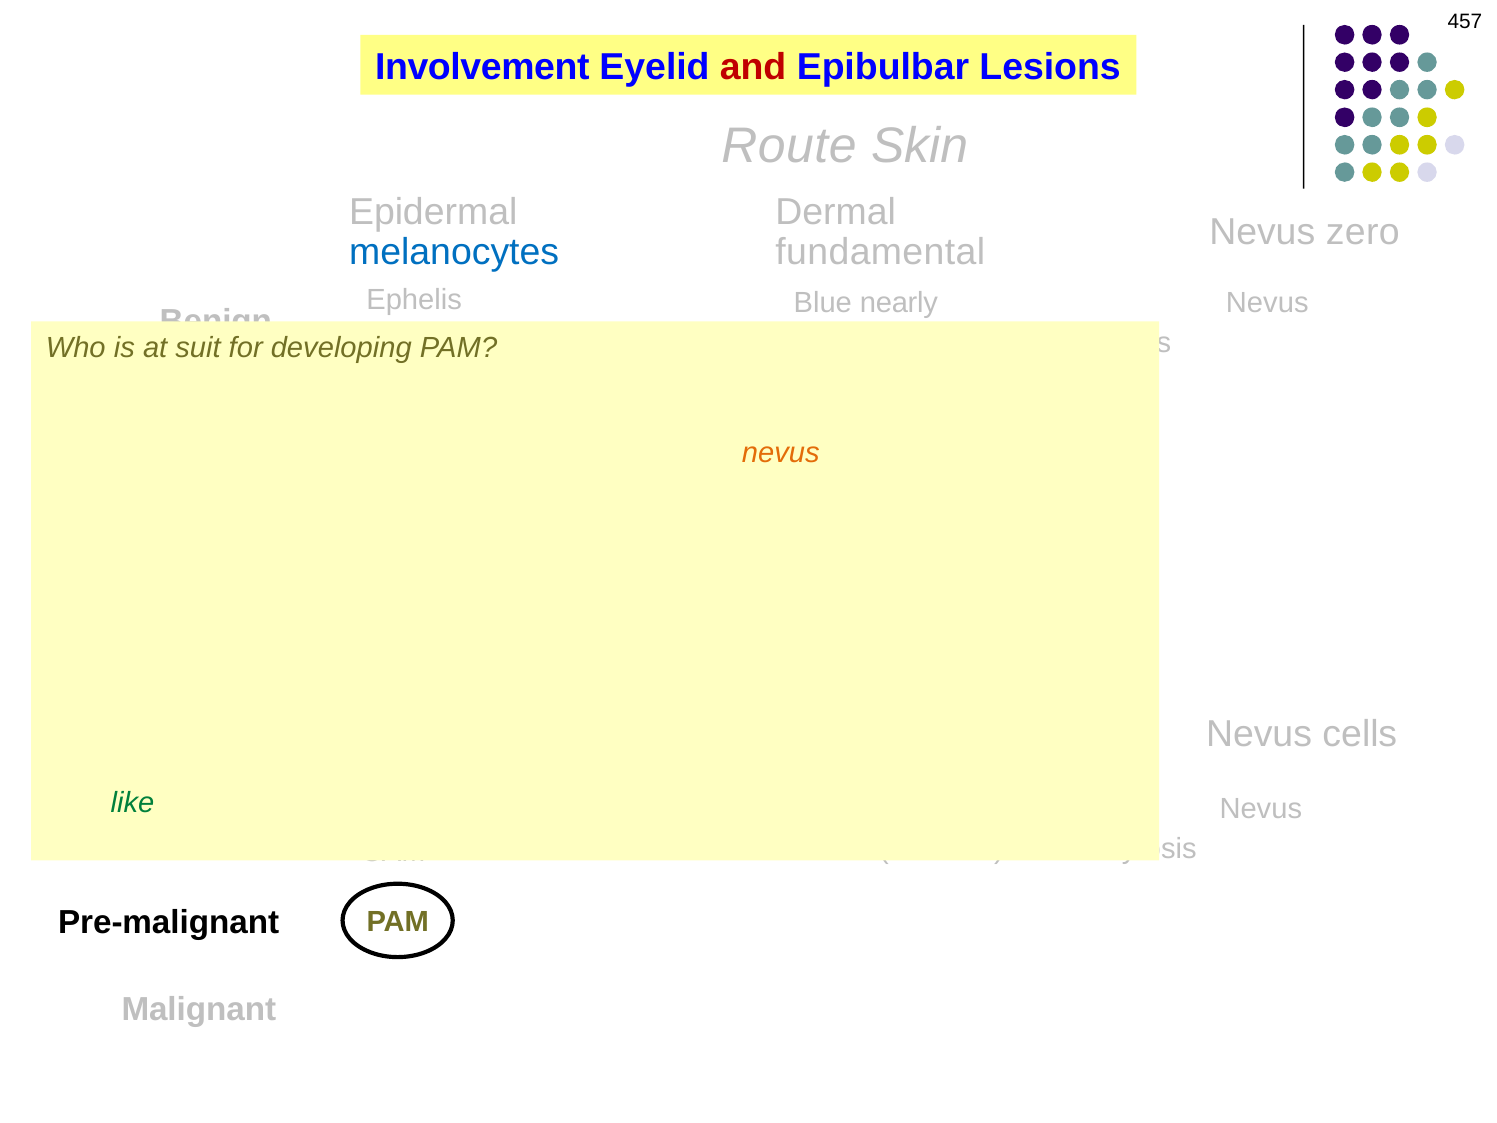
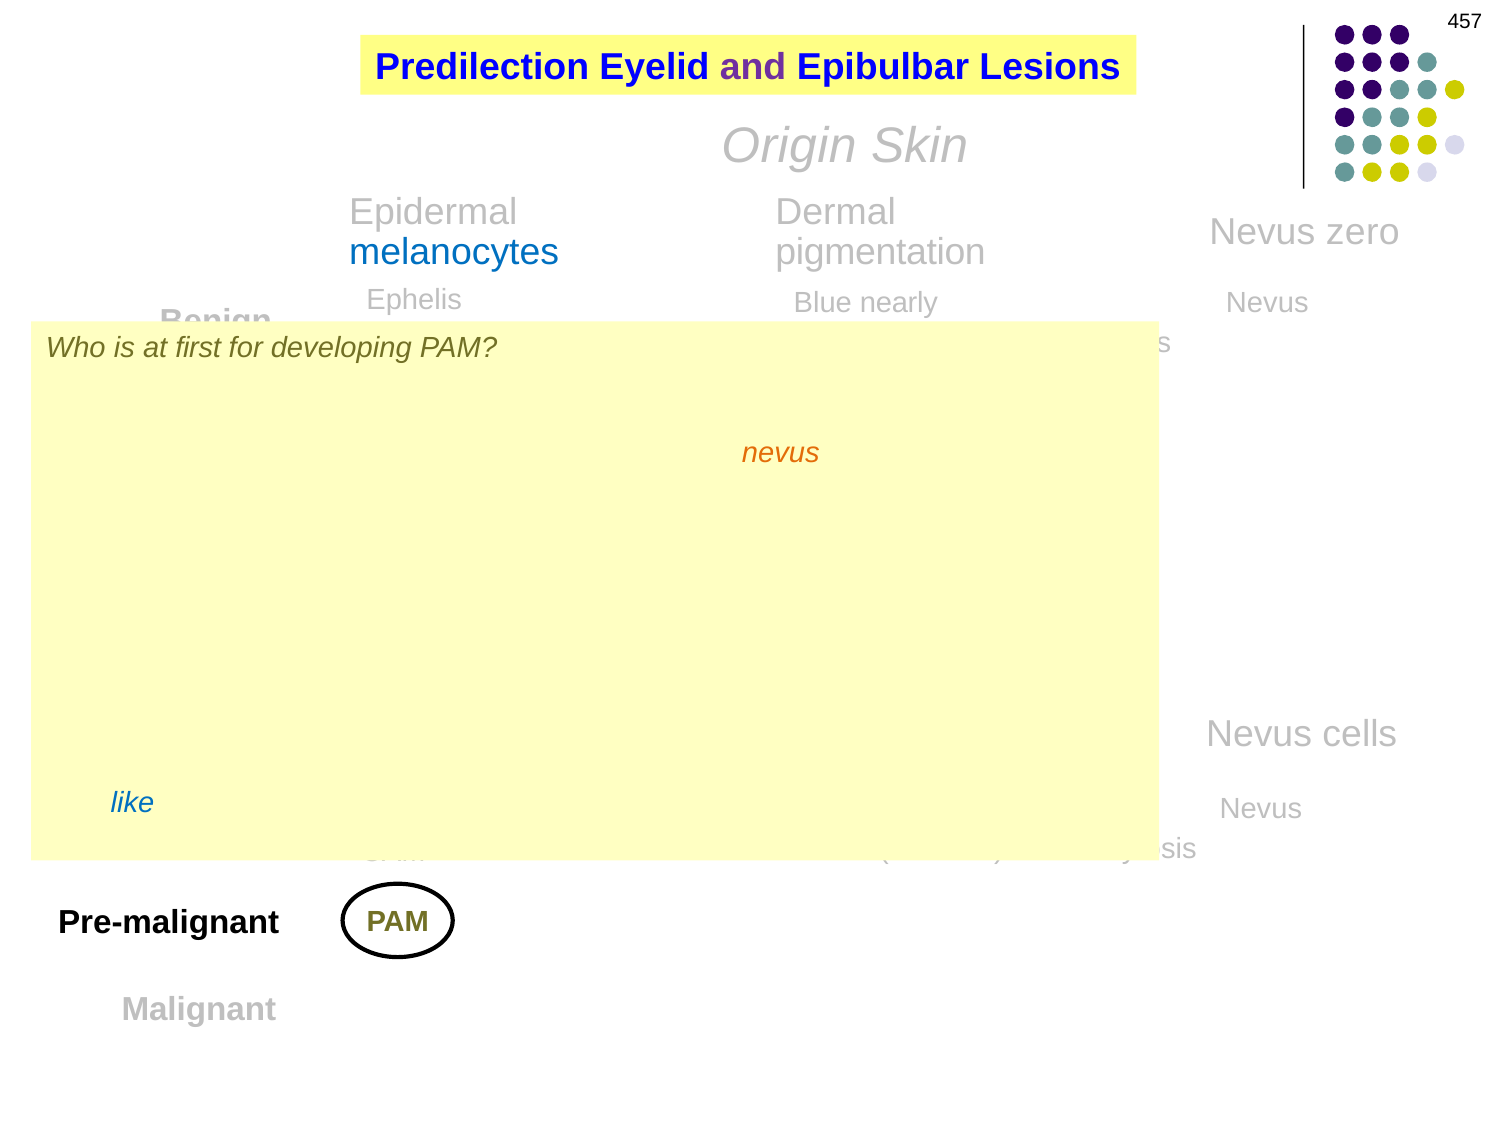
Involvement: Involvement -> Predilection (482, 67)
and colour: red -> purple (753, 67)
Route: Route -> Origin (789, 146)
fundamental: fundamental -> pigmentation (881, 252)
suit: suit -> first (198, 348)
like colour: green -> blue (132, 803)
